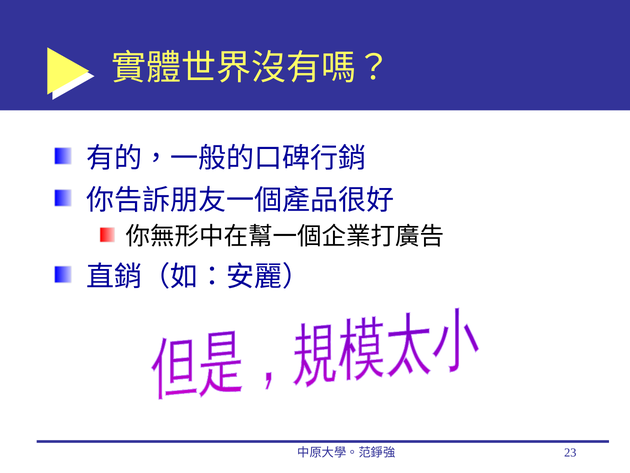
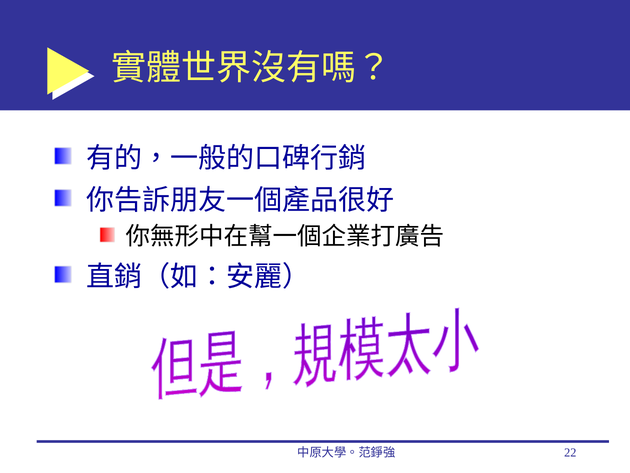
23: 23 -> 22 (570, 452)
